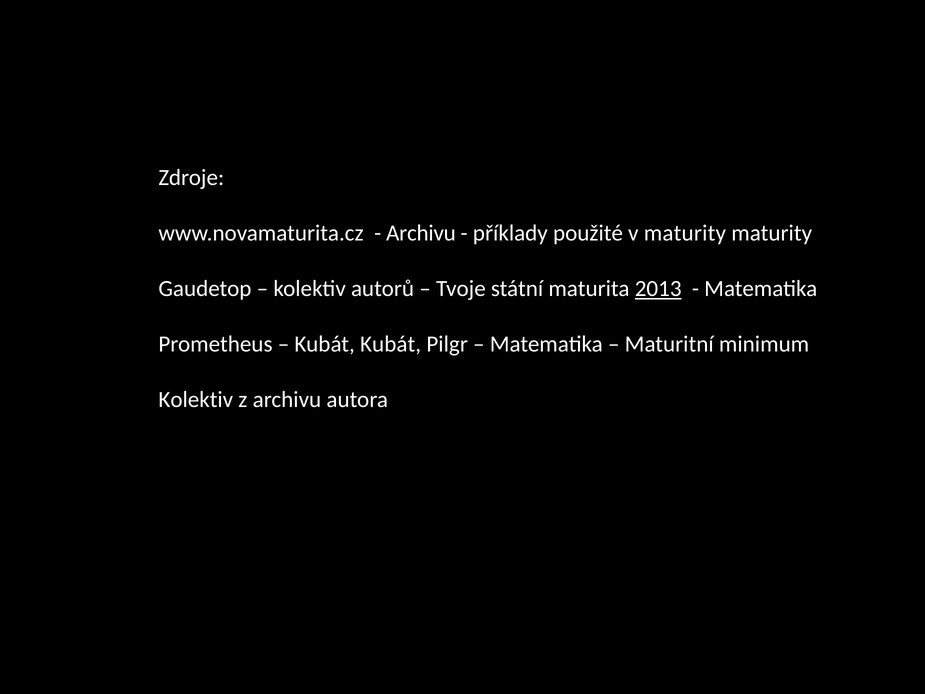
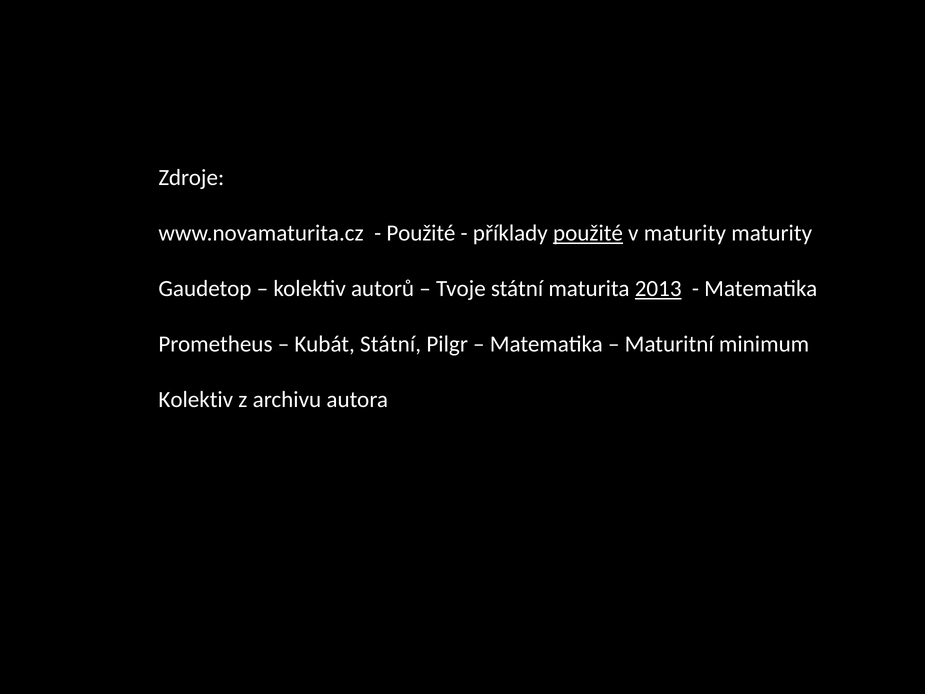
Archivu: Archivu -> Použité (421, 233)
použité underline: none -> present (588, 233)
Kubát Kubát: Kubát -> Státní (391, 344)
